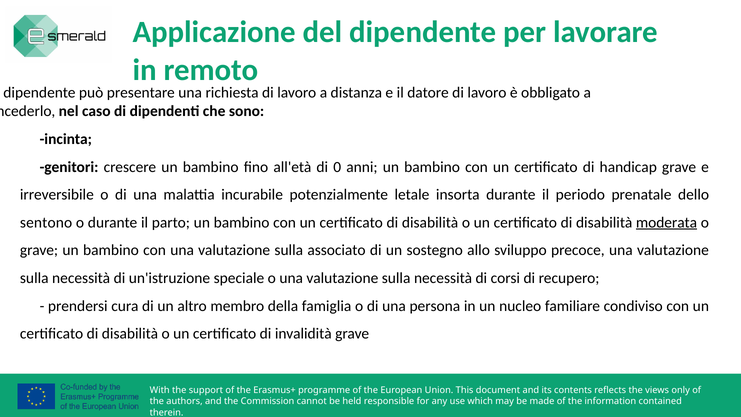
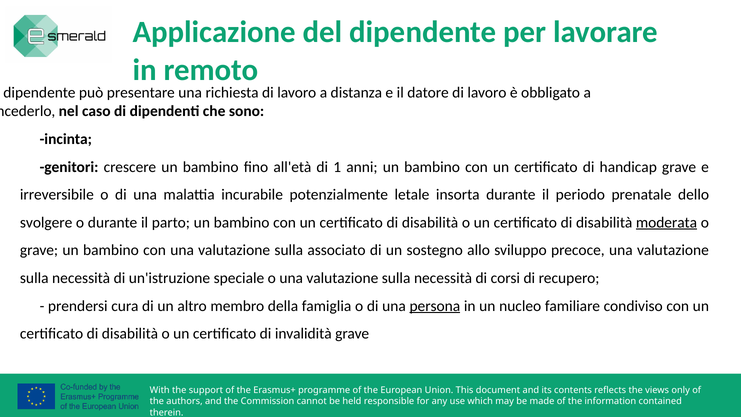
0: 0 -> 1 (337, 167)
sentono: sentono -> svolgere (46, 222)
persona underline: none -> present (435, 306)
